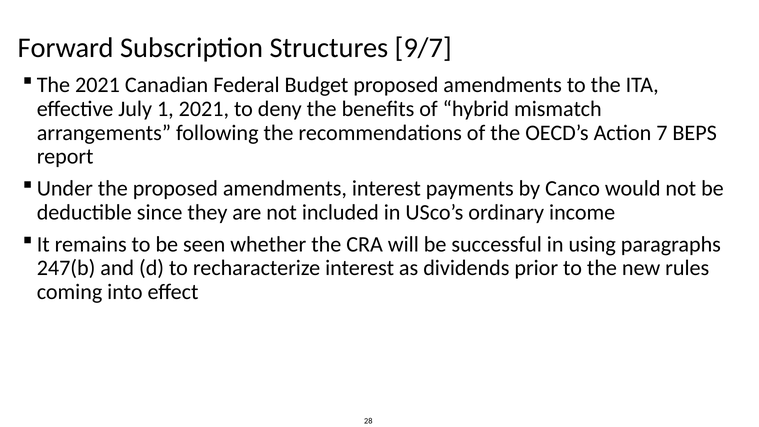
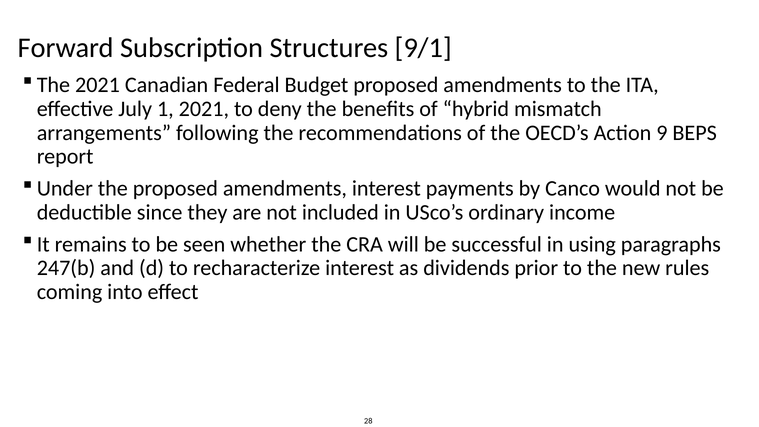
9/7: 9/7 -> 9/1 (423, 48)
7: 7 -> 9 (662, 133)
